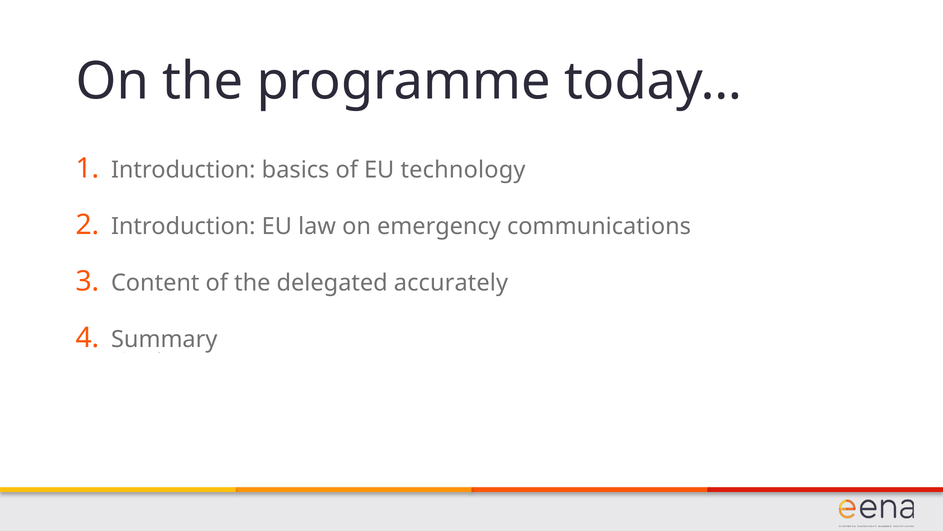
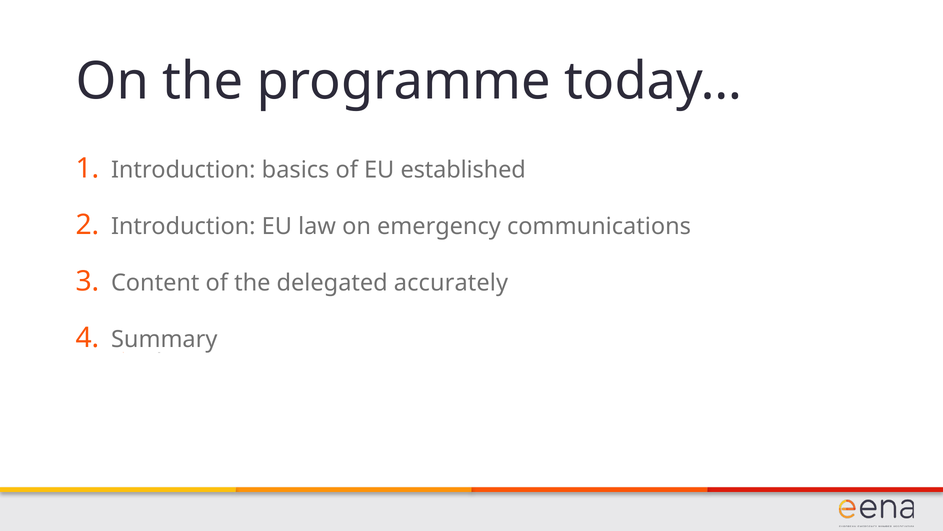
technology: technology -> established (463, 170)
